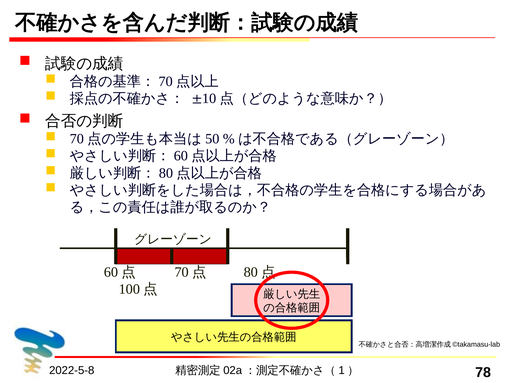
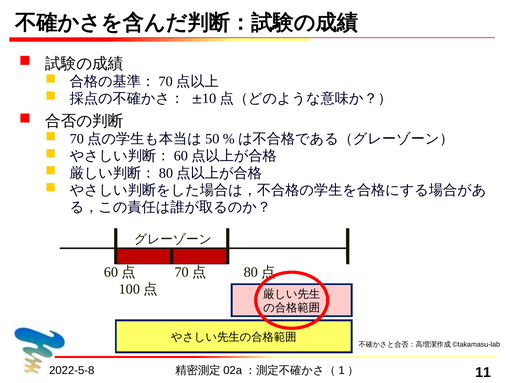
78: 78 -> 11 (483, 372)
